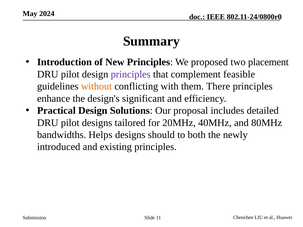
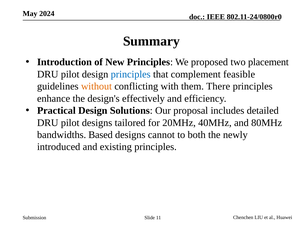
principles colour: purple -> blue (131, 74)
significant: significant -> effectively (143, 99)
Helps: Helps -> Based (101, 135)
should: should -> cannot (161, 135)
